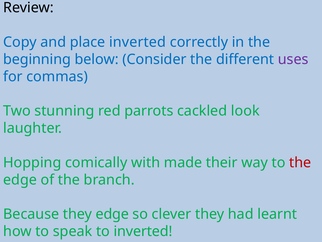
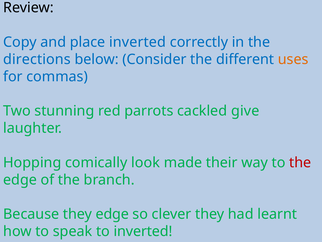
beginning: beginning -> directions (37, 59)
uses colour: purple -> orange (293, 59)
look: look -> give (245, 111)
with: with -> look (146, 162)
